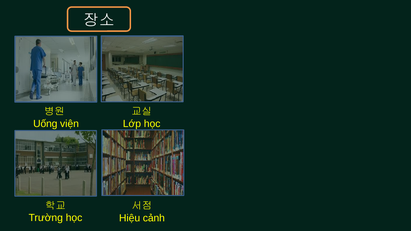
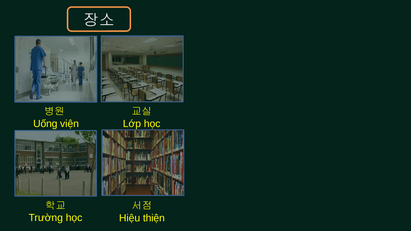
cảnh: cảnh -> thiện (154, 218)
